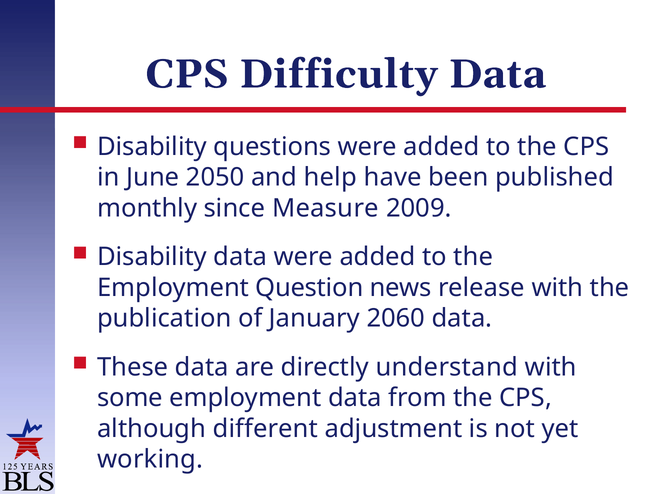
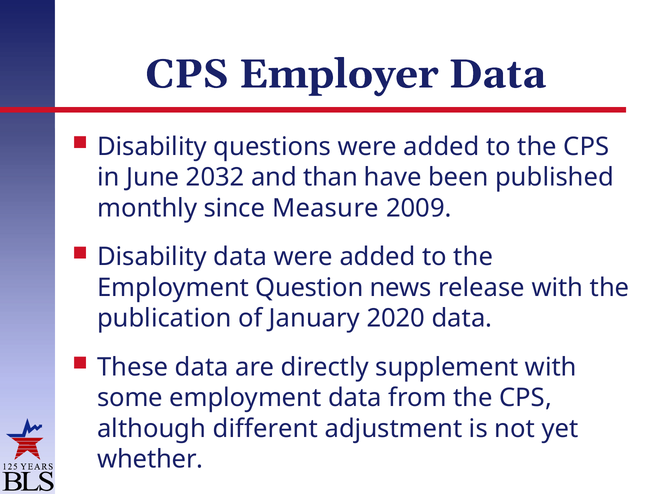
Difficulty: Difficulty -> Employer (339, 74)
2050: 2050 -> 2032 (215, 178)
help: help -> than (331, 178)
2060: 2060 -> 2020 (396, 319)
understand: understand -> supplement (447, 367)
working: working -> whether (150, 460)
